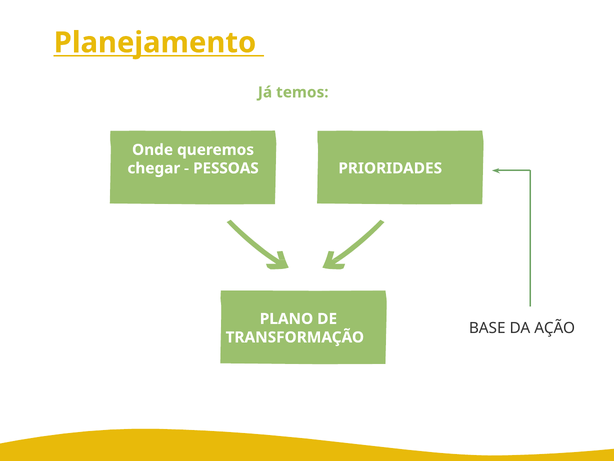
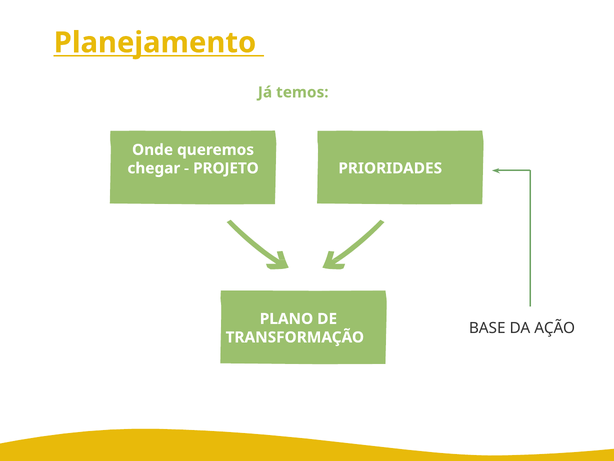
PESSOAS: PESSOAS -> PROJETO (226, 168)
